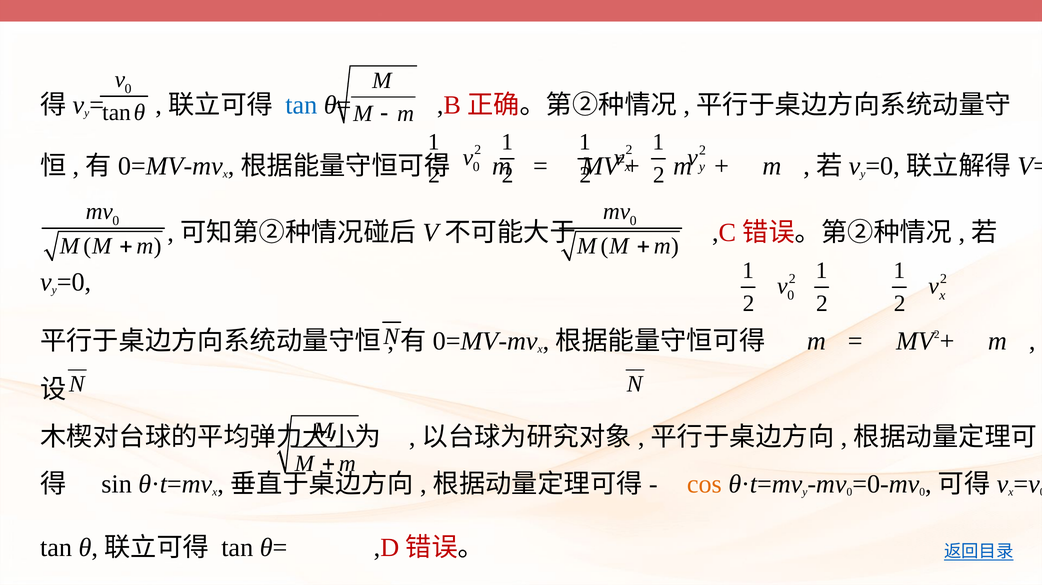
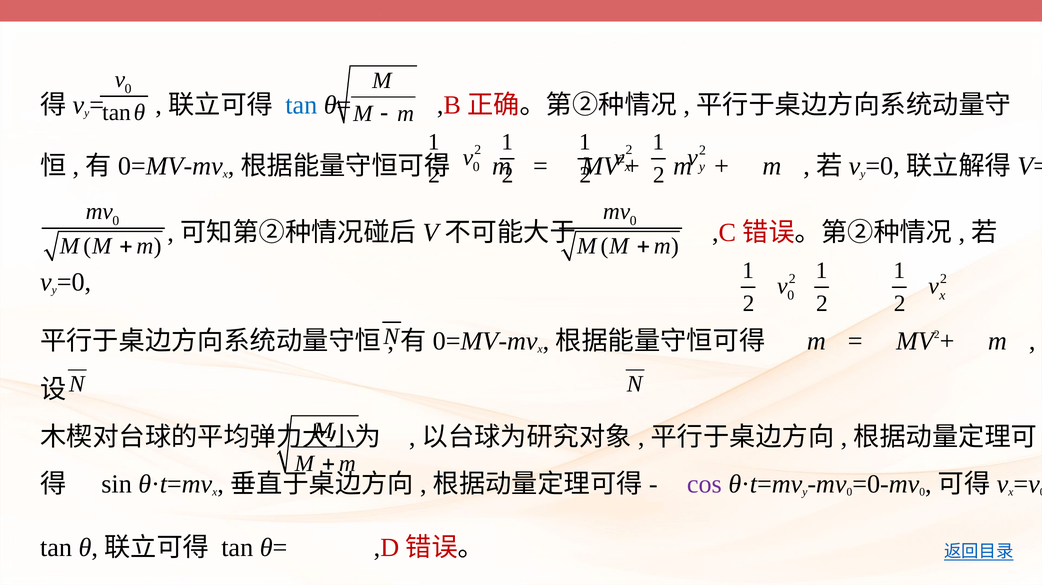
cos colour: orange -> purple (704, 485)
